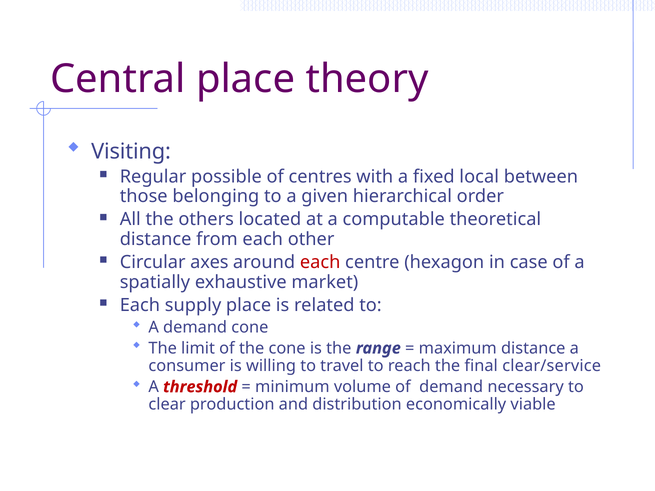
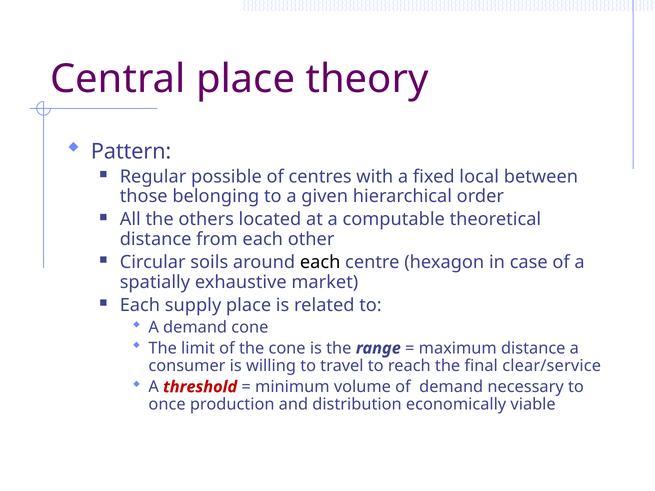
Visiting: Visiting -> Pattern (131, 151)
axes: axes -> soils (209, 263)
each colour: red -> black (320, 263)
clear: clear -> once (167, 405)
